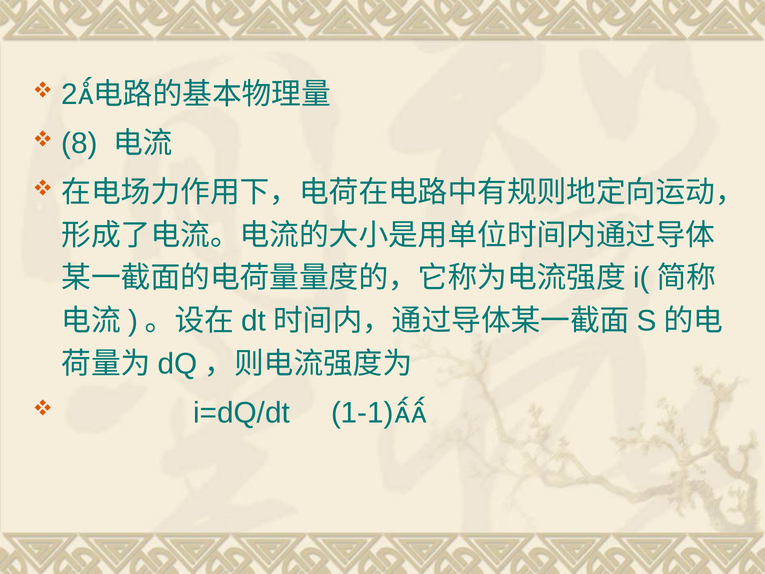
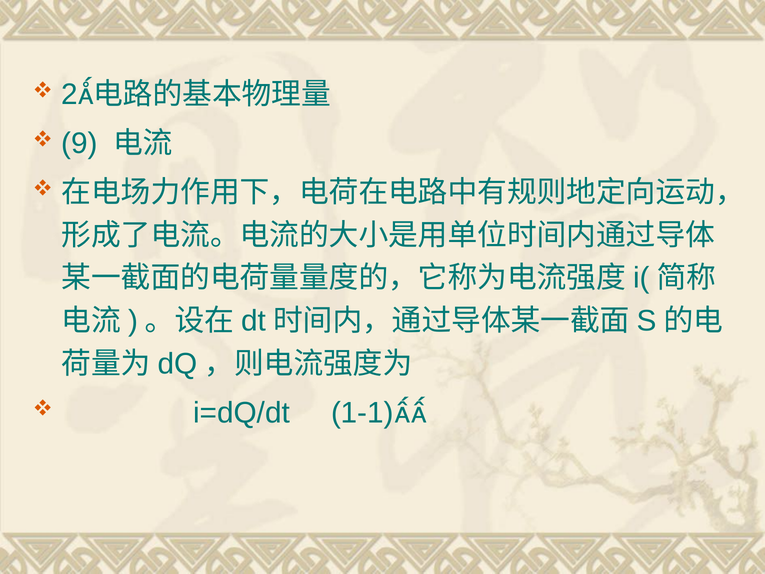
8: 8 -> 9 (80, 143)
